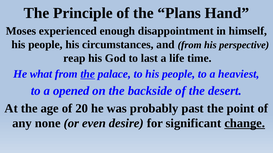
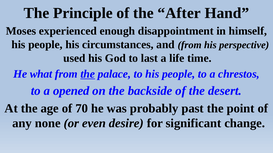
Plans: Plans -> After (179, 13)
reap: reap -> used (74, 58)
heaviest: heaviest -> chrestos (239, 74)
20: 20 -> 70 (82, 109)
change underline: present -> none (245, 124)
